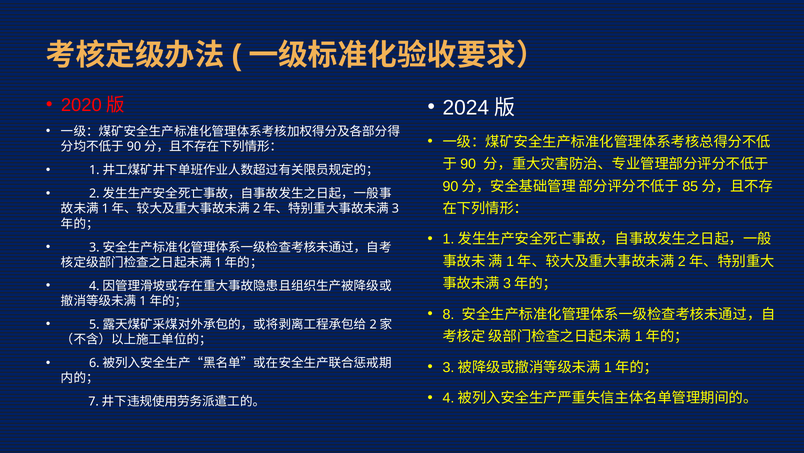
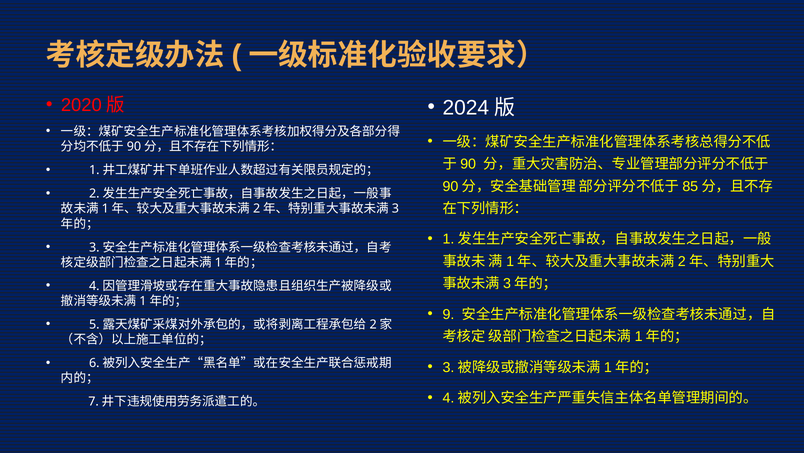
8: 8 -> 9 (448, 314)
